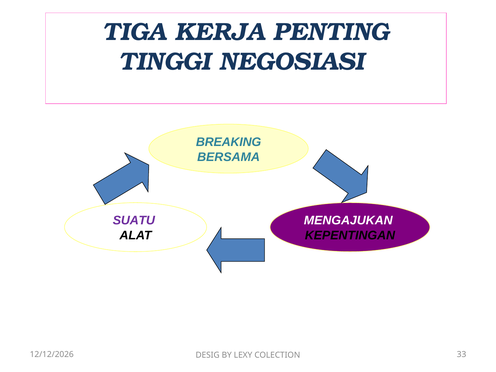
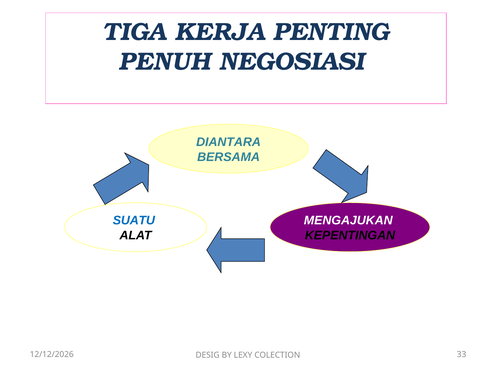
TINGGI: TINGGI -> PENUH (165, 62)
BREAKING: BREAKING -> DIANTARA (229, 142)
SUATU colour: purple -> blue (134, 221)
